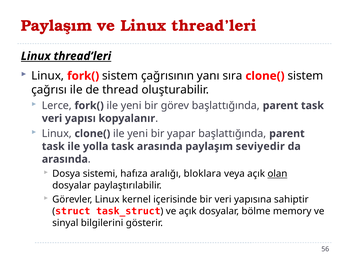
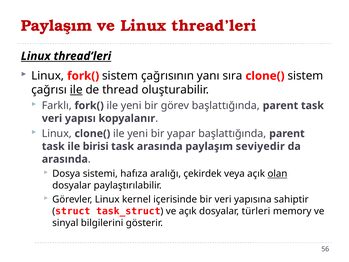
ile underline: none -> present (76, 90)
Lerce: Lerce -> Farklı (57, 105)
yolla: yolla -> birisi (96, 146)
bloklara: bloklara -> çekirdek (203, 174)
bölme: bölme -> türleri (256, 211)
